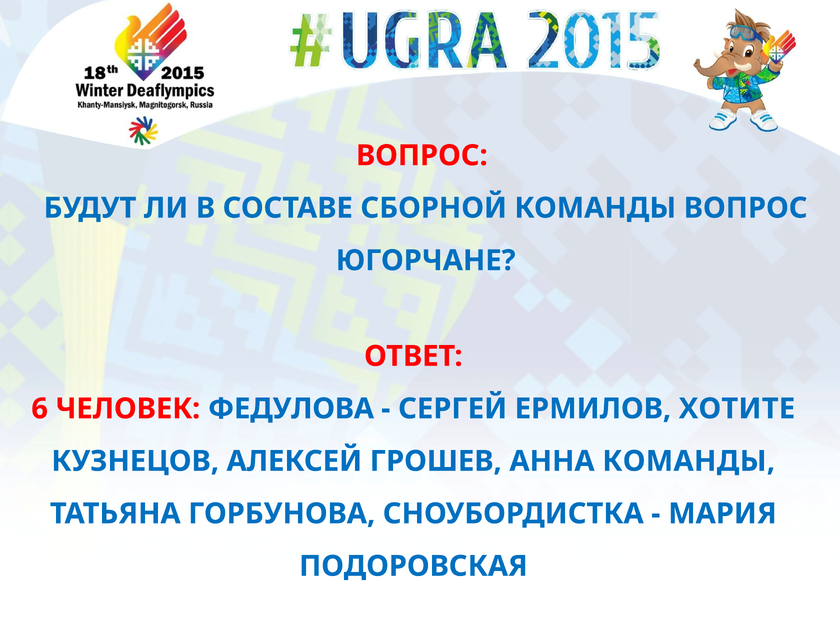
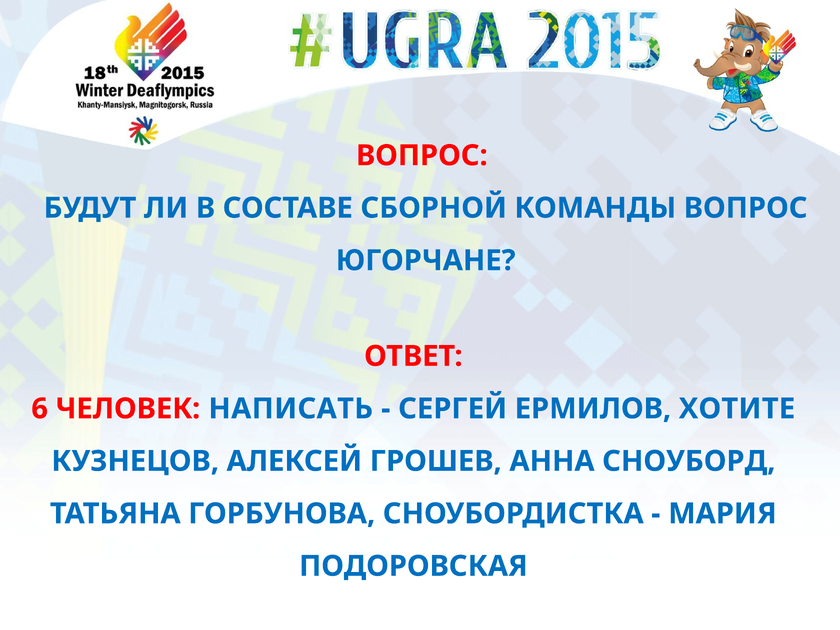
ФЕДУЛОВА: ФЕДУЛОВА -> НАПИСАТЬ (291, 409)
АННА КОМАНДЫ: КОМАНДЫ -> СНОУБОРД (689, 461)
